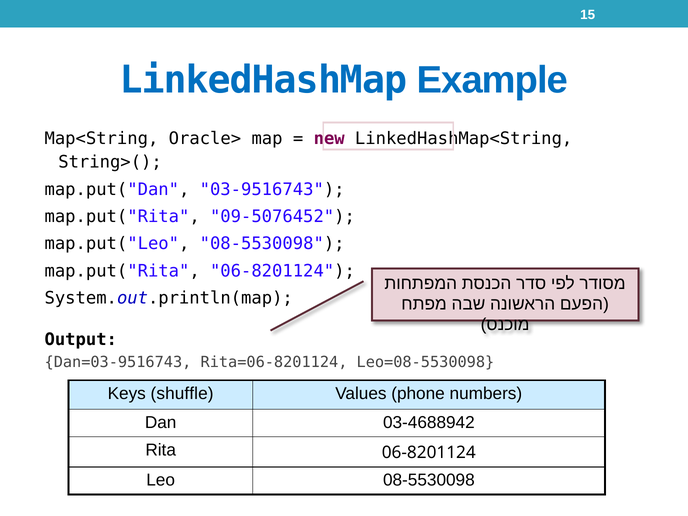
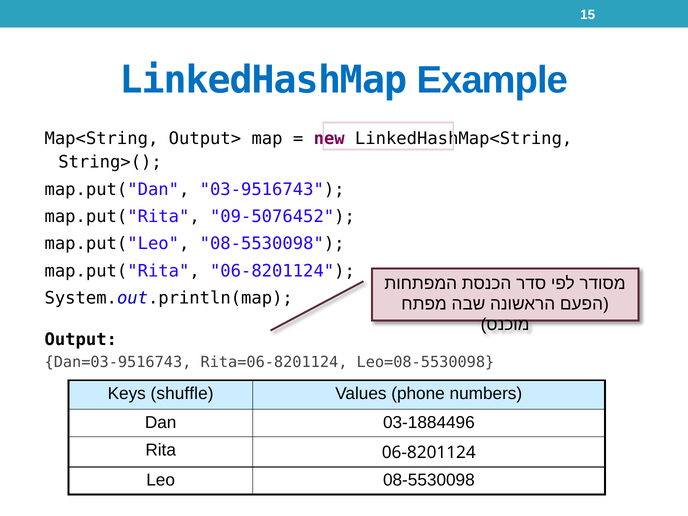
Oracle>: Oracle> -> Output> (205, 138)
03-4688942: 03-4688942 -> 03-1884496 (429, 423)
